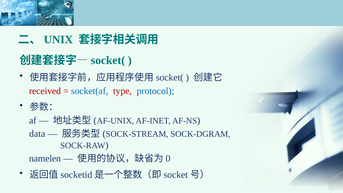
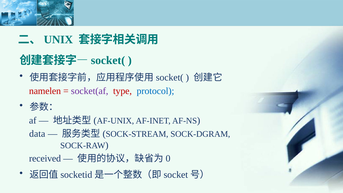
received: received -> namelen (45, 91)
socket(af colour: blue -> purple (90, 91)
namelen: namelen -> received (45, 159)
